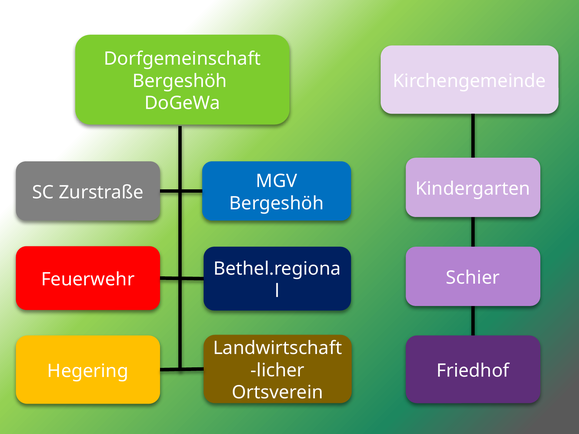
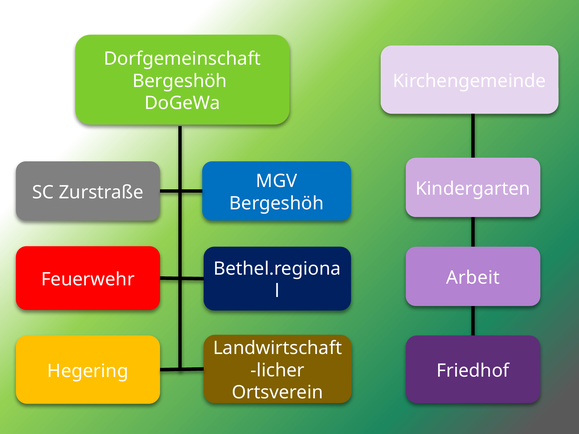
Schier: Schier -> Arbeit (473, 278)
